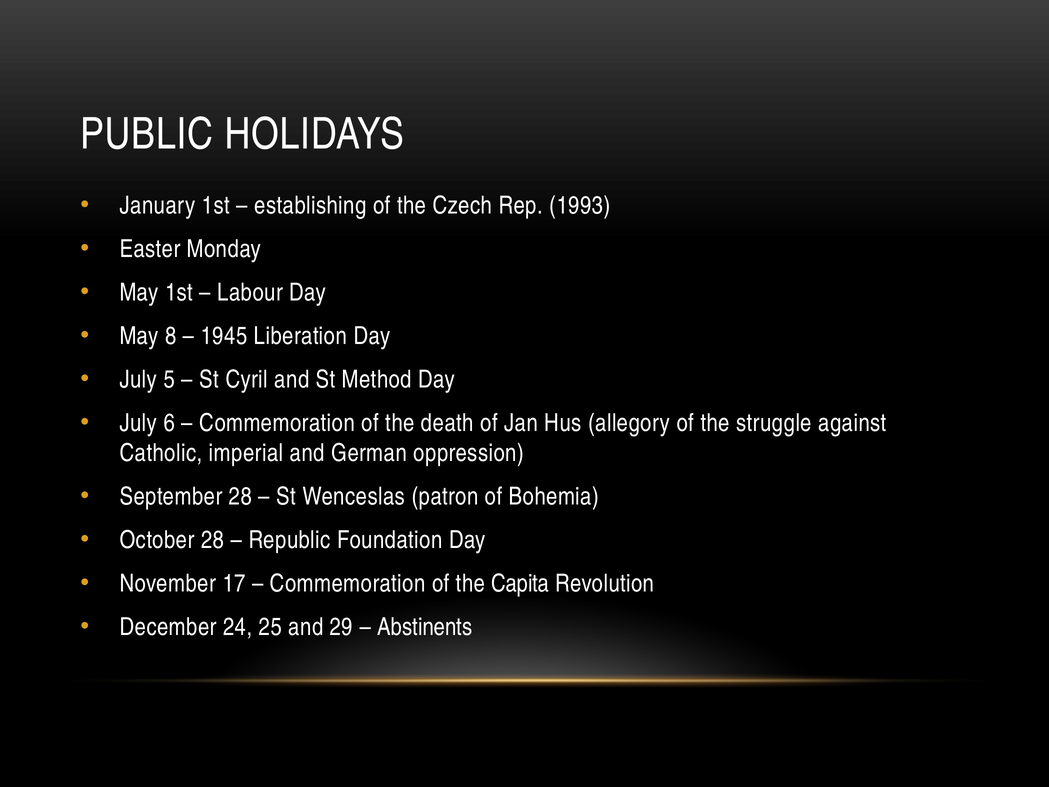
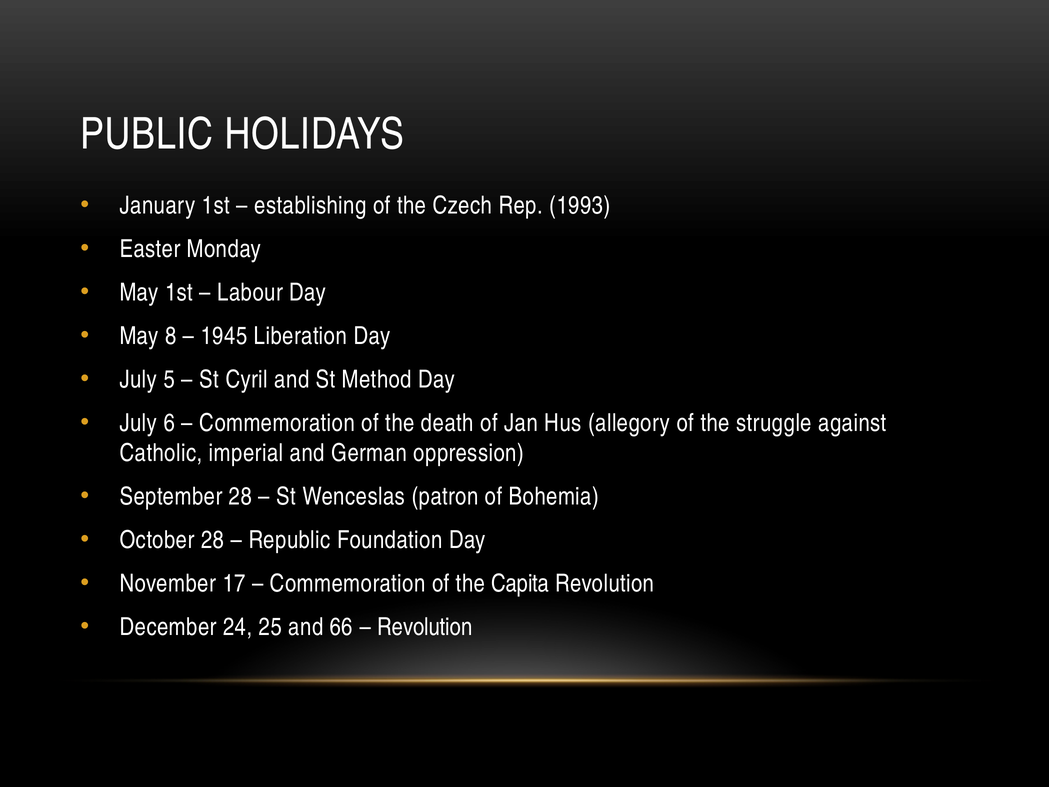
29: 29 -> 66 (341, 627)
Abstinents: Abstinents -> Revolution (425, 627)
